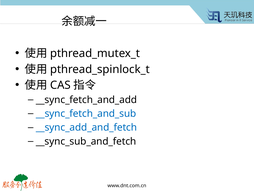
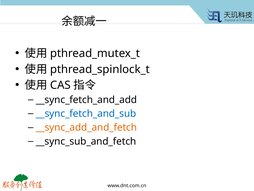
__sync_add_and_fetch colour: blue -> orange (86, 127)
